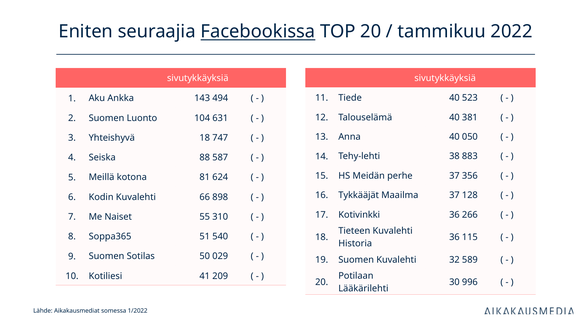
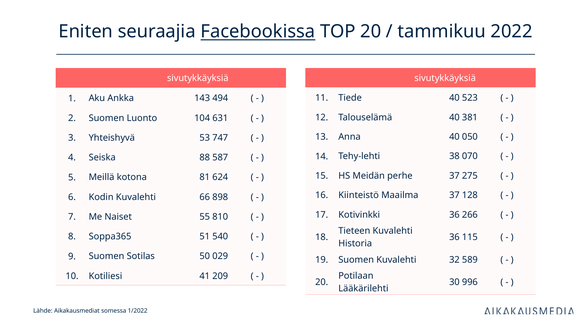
Yhteishyvä 18: 18 -> 53 (205, 138)
883: 883 -> 070 (470, 156)
356: 356 -> 275 (470, 176)
Tykkääjät: Tykkääjät -> Kiinteistö (359, 195)
310: 310 -> 810 (220, 217)
